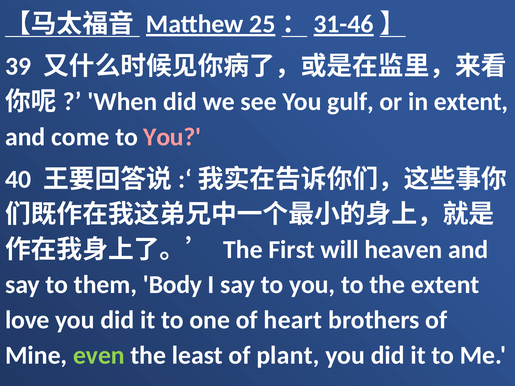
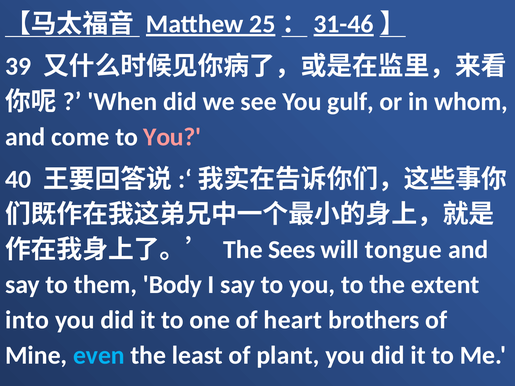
in extent: extent -> whom (471, 102)
First: First -> Sees (292, 250)
heaven: heaven -> tongue (403, 250)
love: love -> into (27, 320)
even colour: light green -> light blue (99, 355)
